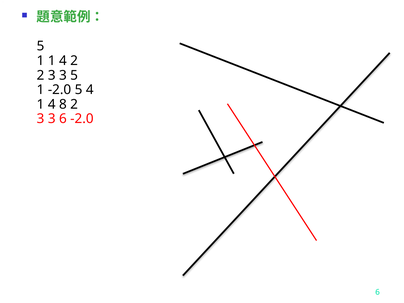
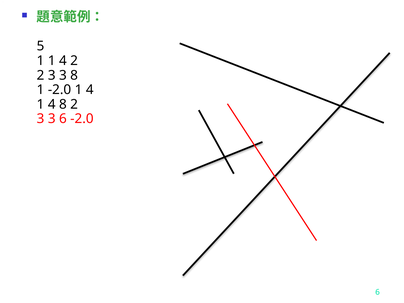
3 5: 5 -> 8 (74, 75)
-2.0 5: 5 -> 1 (79, 90)
